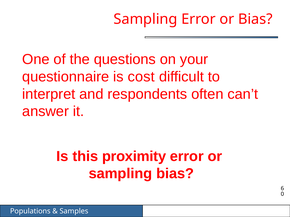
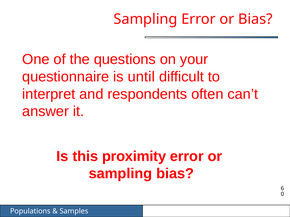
cost: cost -> until (141, 77)
